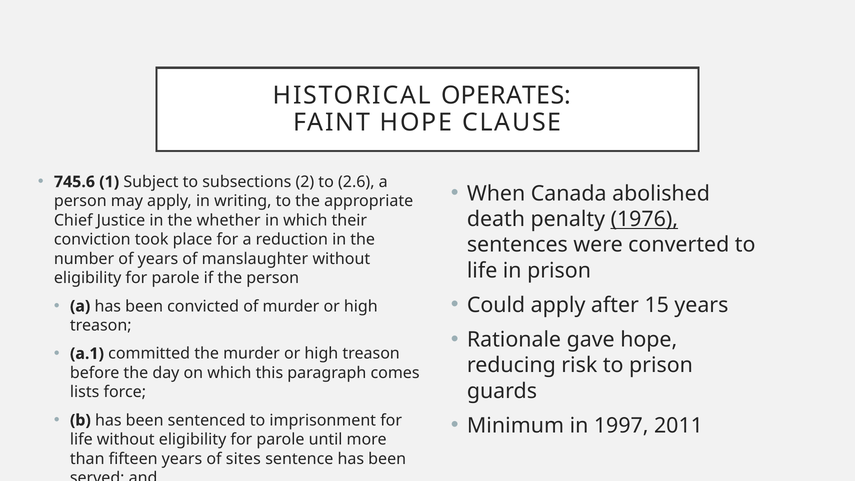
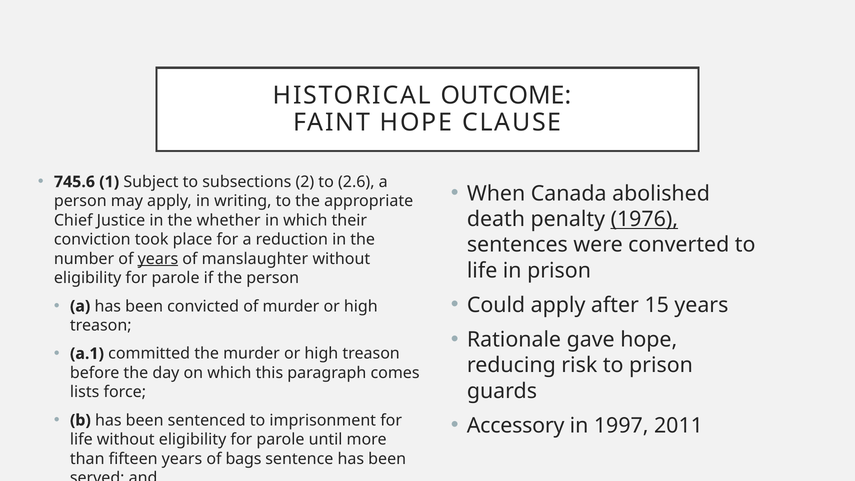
OPERATES: OPERATES -> OUTCOME (506, 96)
years underline: none -> present (158, 259)
Minimum: Minimum -> Accessory (516, 426)
sites: sites -> bags (244, 459)
